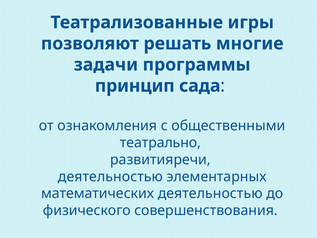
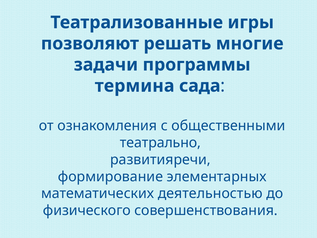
принцип: принцип -> термина (135, 86)
деятельностью: деятельностью -> формирование (110, 176)
